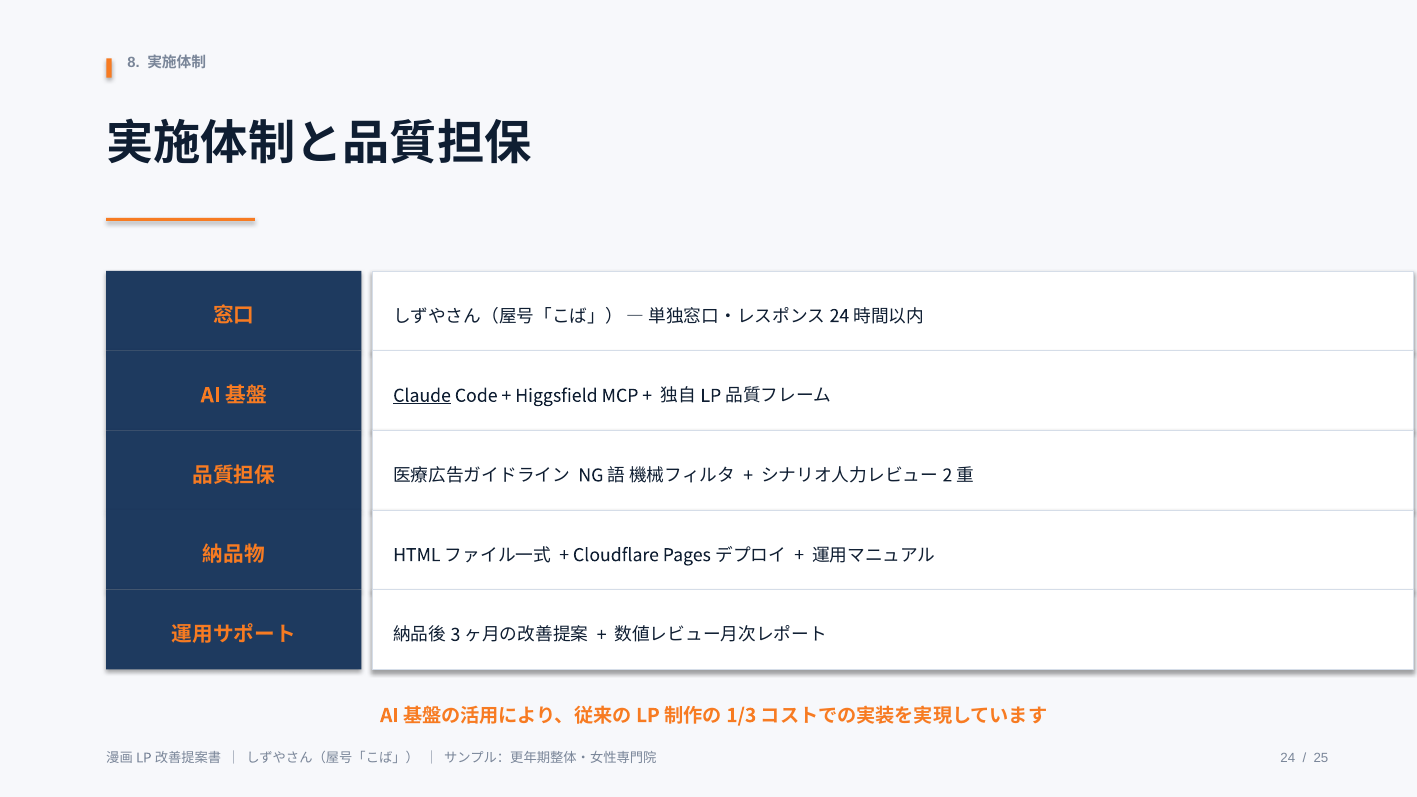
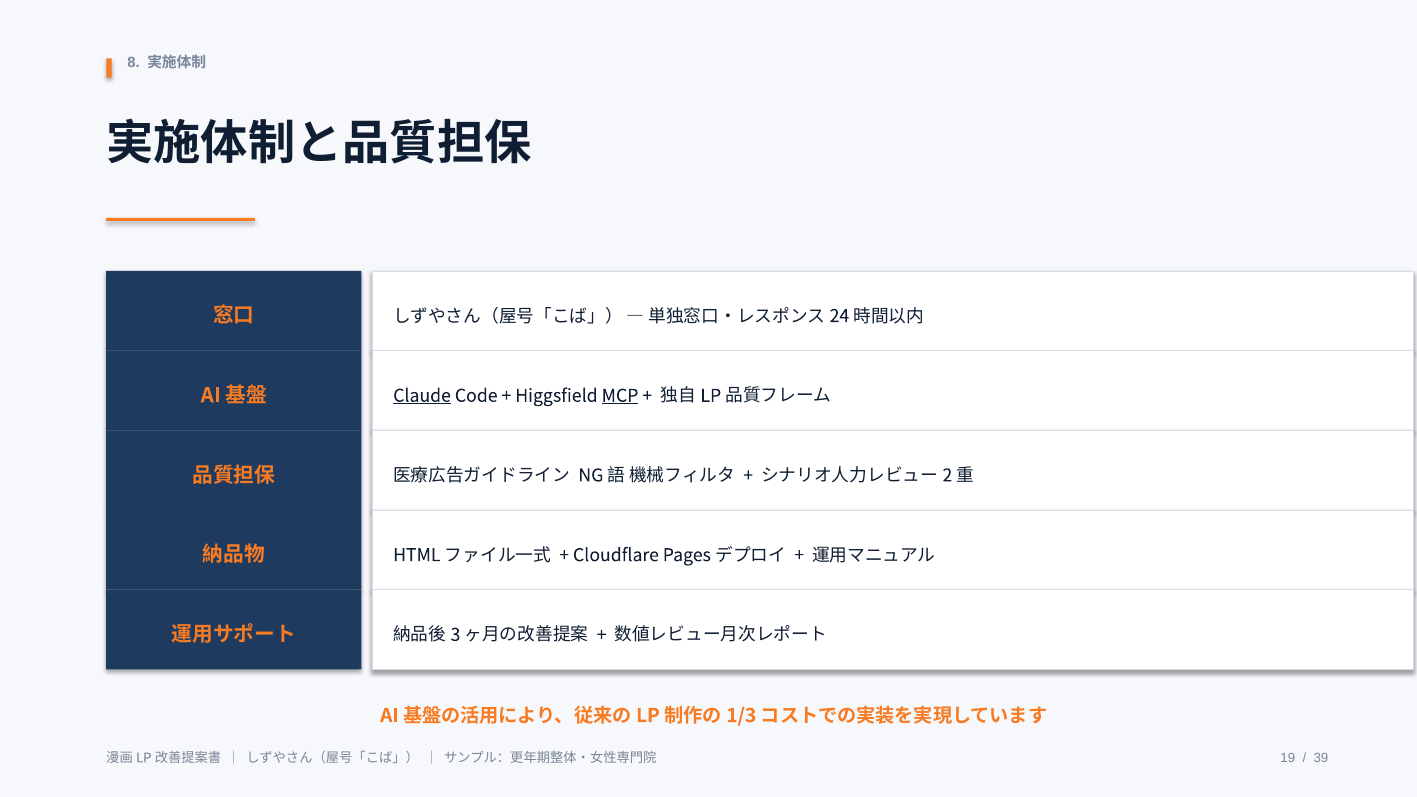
MCP underline: none -> present (620, 396)
24: 24 -> 19 (1288, 758)
25: 25 -> 39 (1321, 758)
